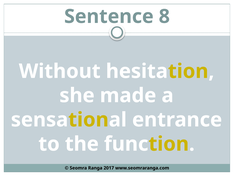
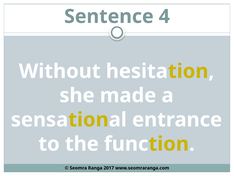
8: 8 -> 4 (164, 16)
